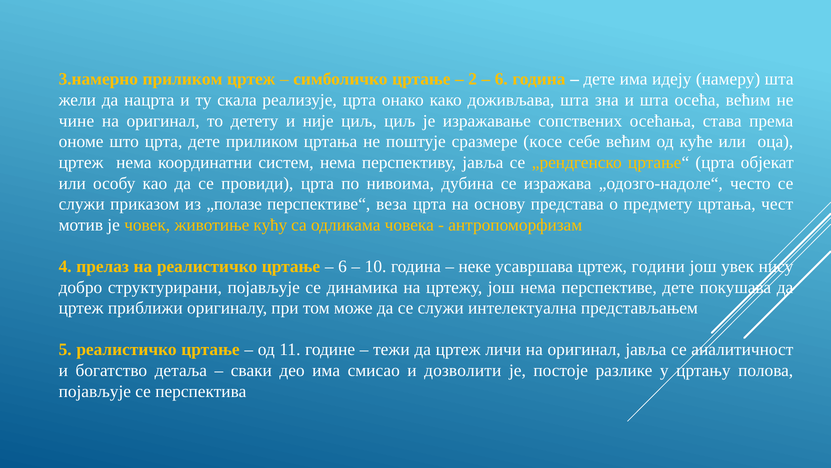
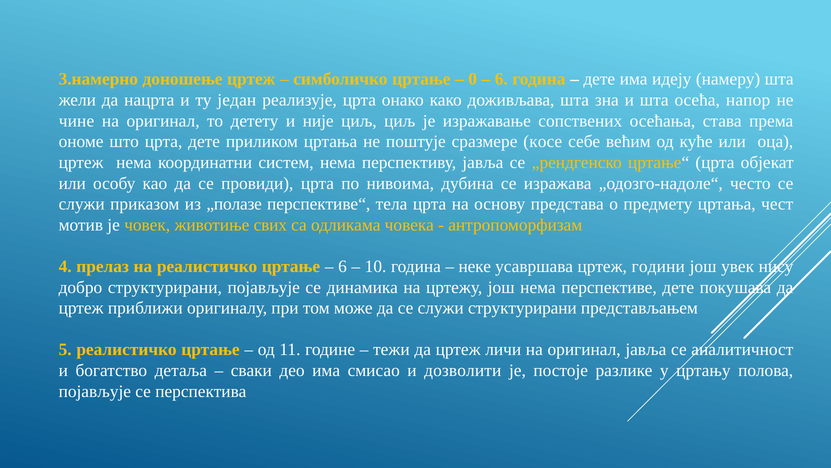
3.намерно приликом: приликом -> доношење (183, 79)
2: 2 -> 0 (473, 79)
скала: скала -> један (237, 100)
осећа већим: већим -> напор (748, 100)
веза: веза -> тела (392, 204)
кућу: кућу -> свих (270, 225)
служи интелектуална: интелектуална -> структурирани (522, 308)
